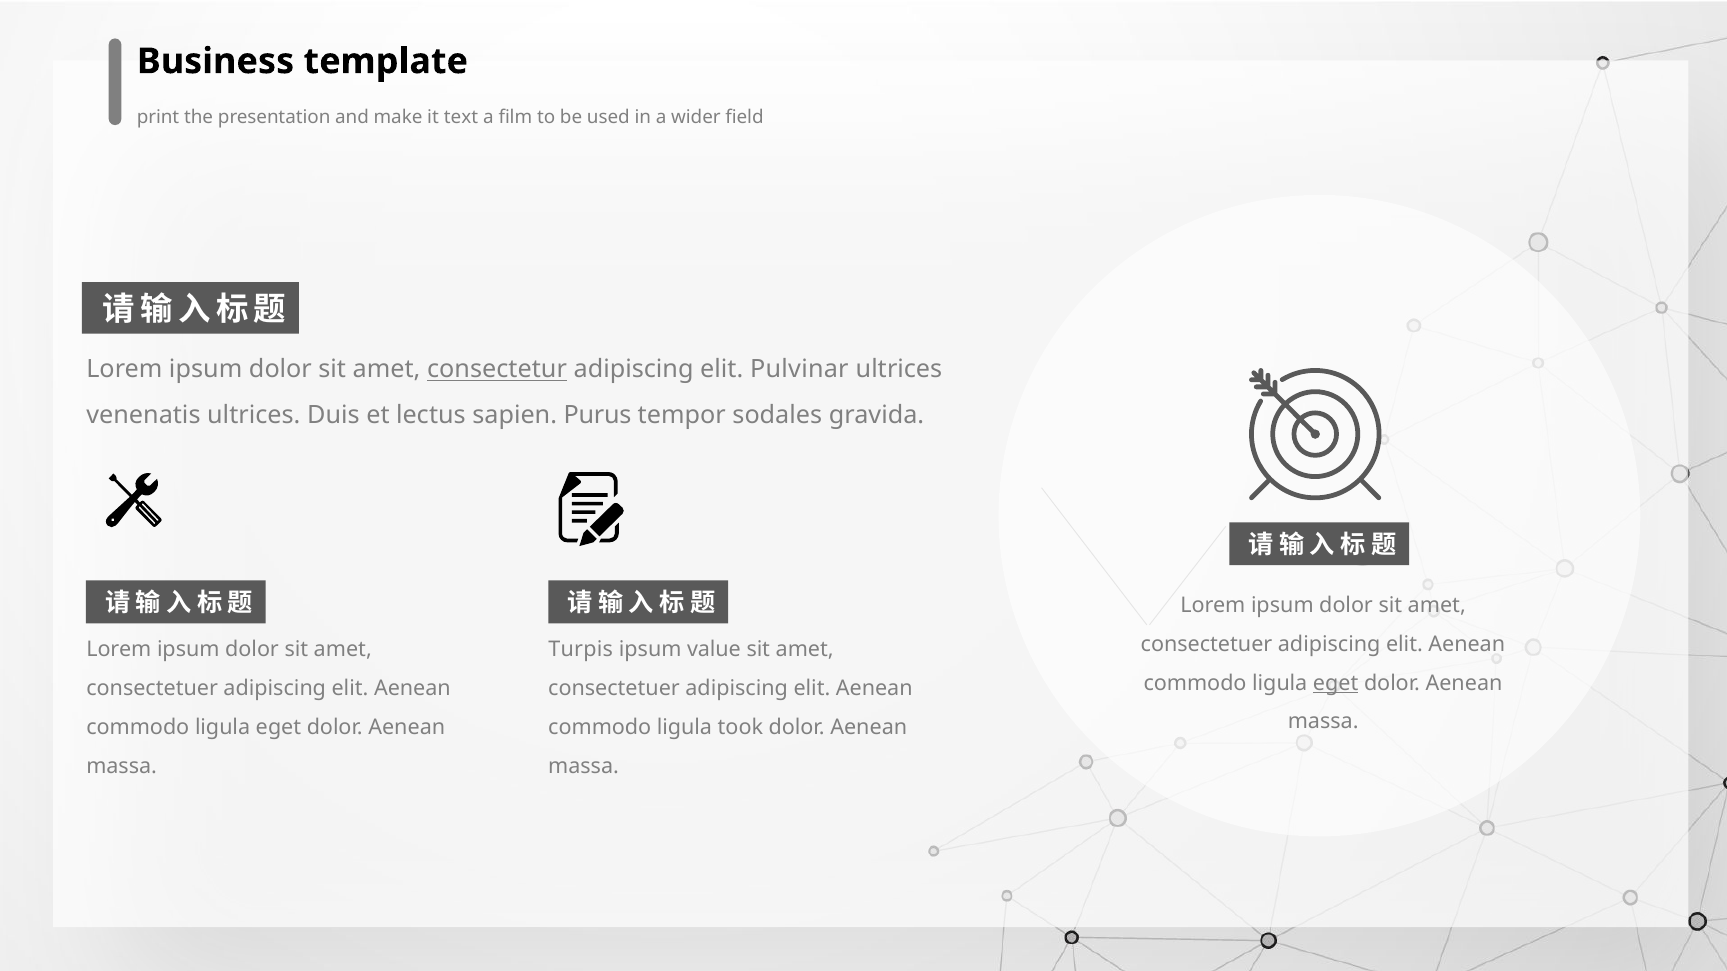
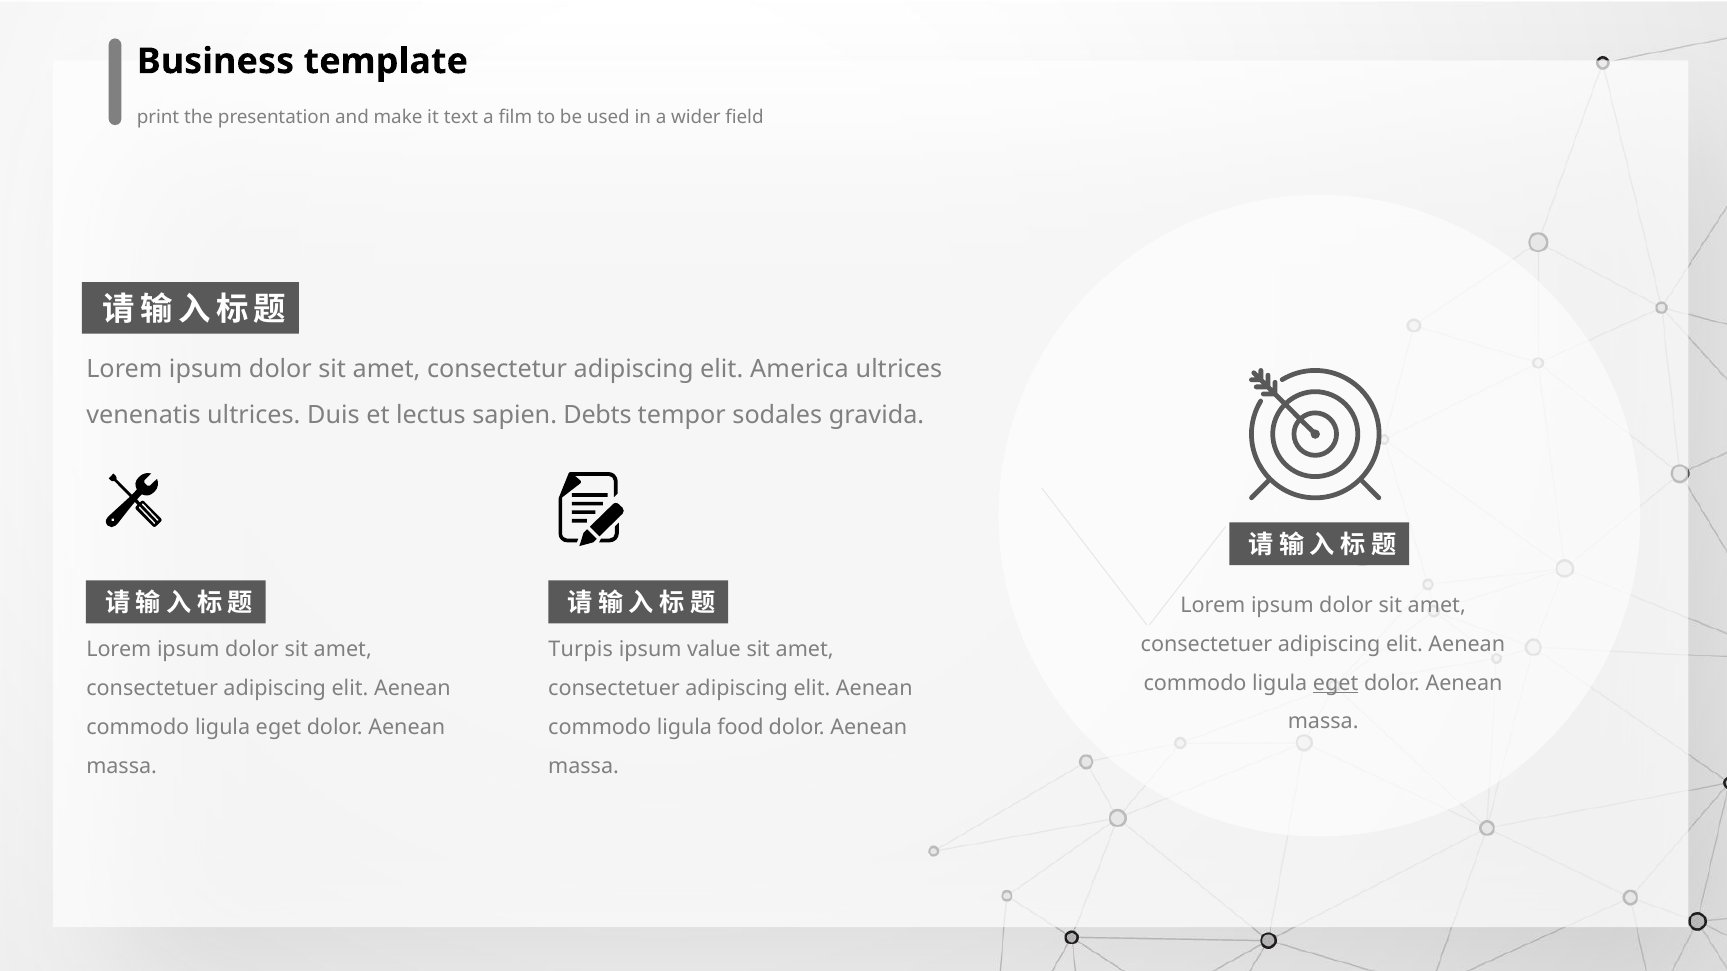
consectetur underline: present -> none (497, 370)
Pulvinar: Pulvinar -> America (799, 370)
Purus: Purus -> Debts (598, 415)
took: took -> food (740, 728)
